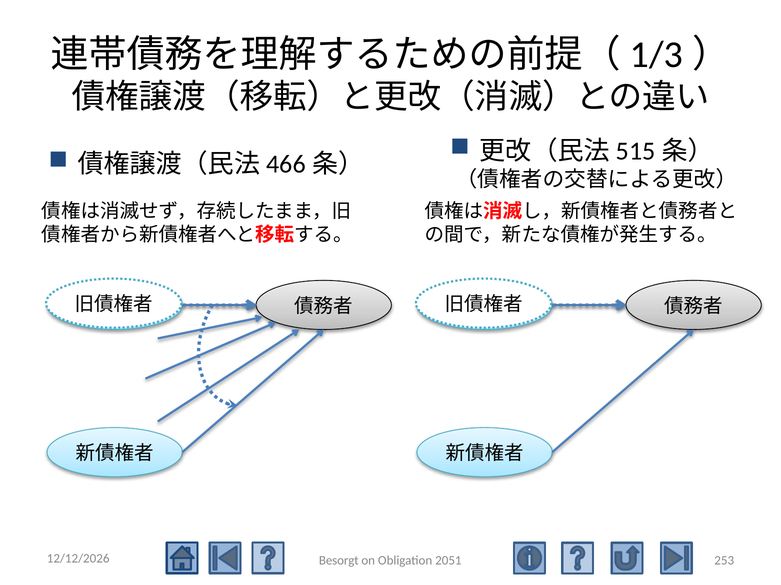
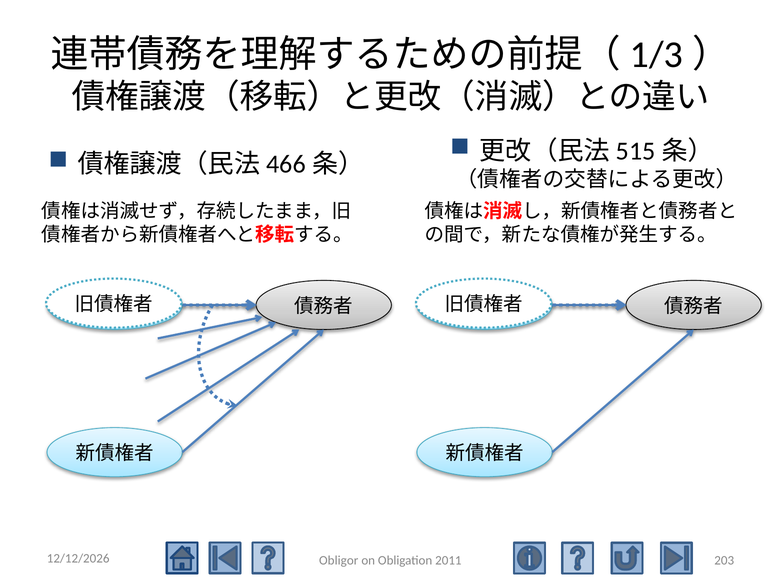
253: 253 -> 203 (724, 561)
Besorgt: Besorgt -> Obligor (339, 561)
2051: 2051 -> 2011 (448, 561)
